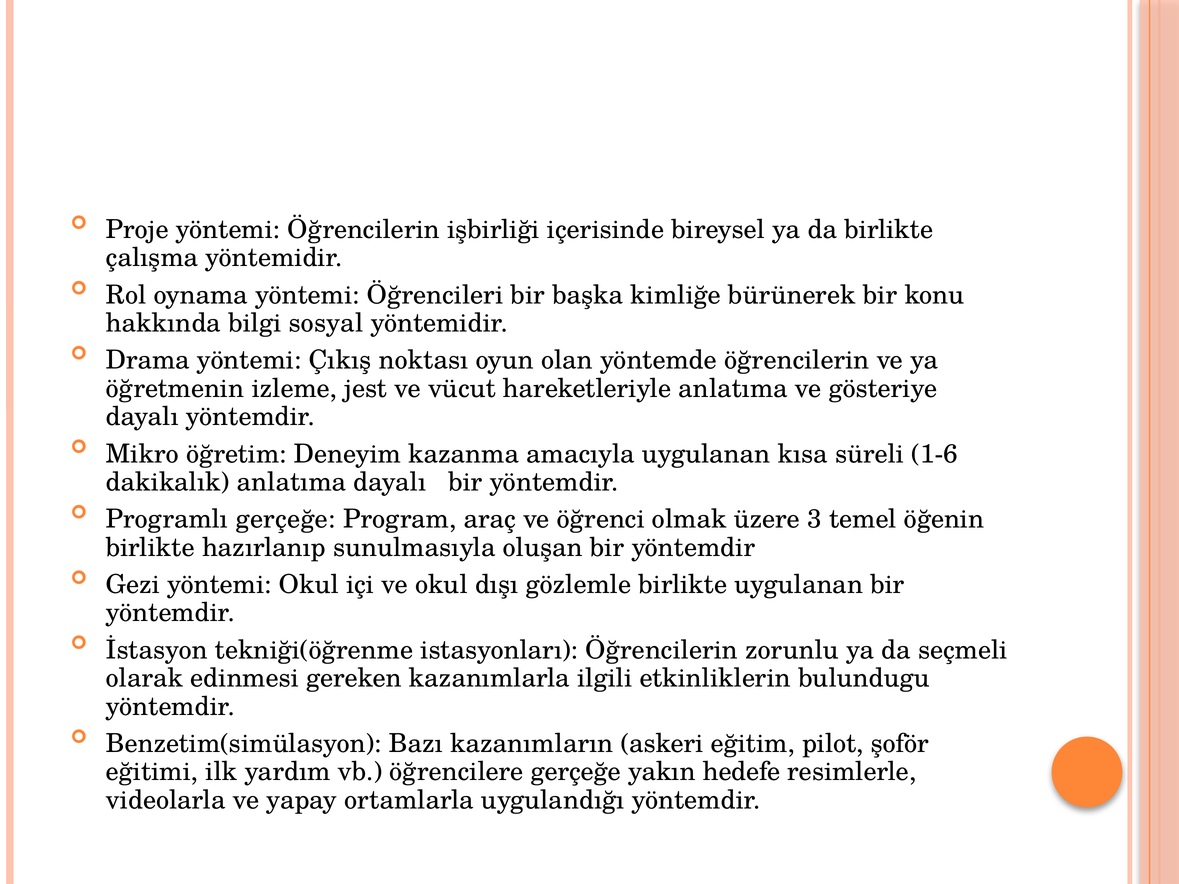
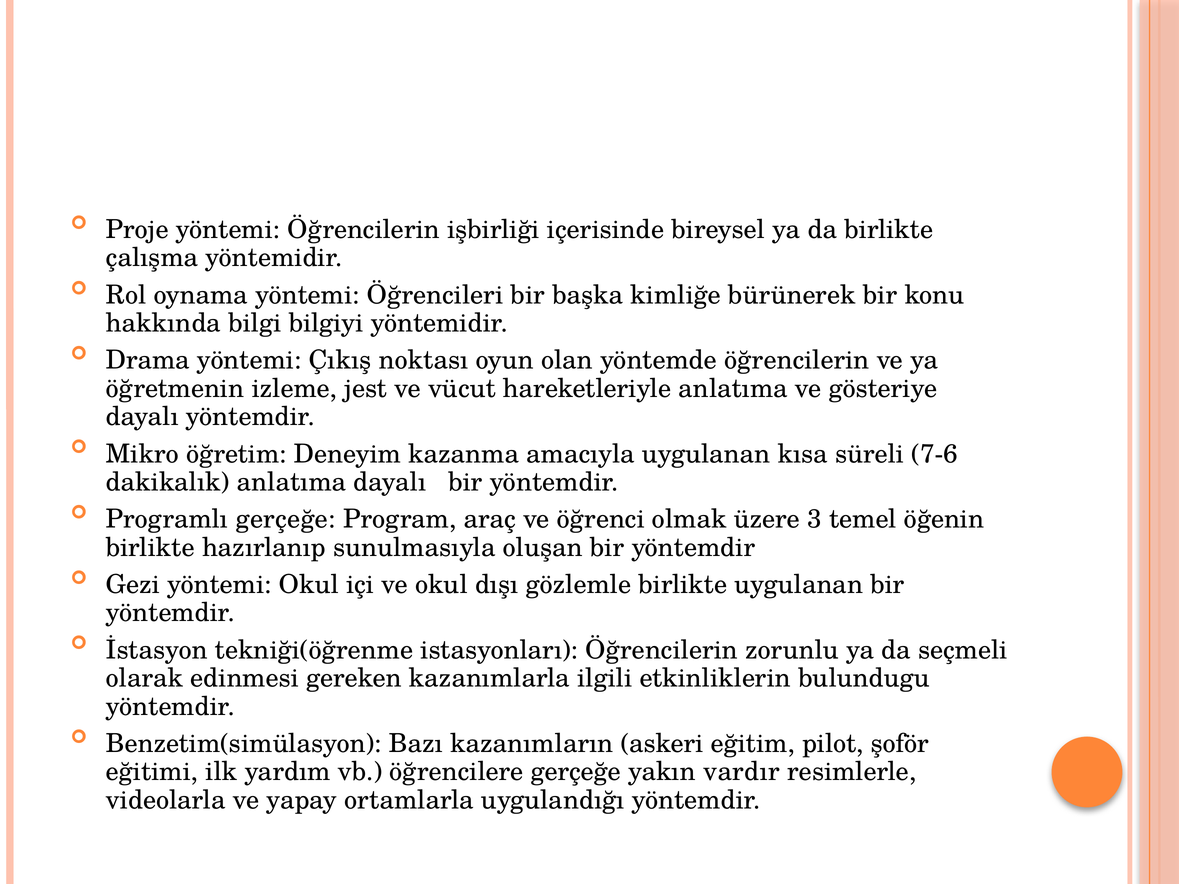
sosyal: sosyal -> bilgiyi (326, 323)
1-6: 1-6 -> 7-6 (935, 454)
hedefe: hedefe -> vardır (741, 772)
